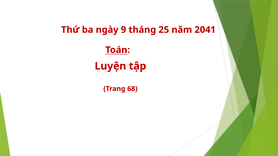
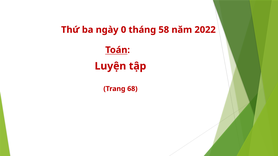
9: 9 -> 0 (124, 30)
25: 25 -> 58 (164, 30)
2041: 2041 -> 2022 (205, 30)
